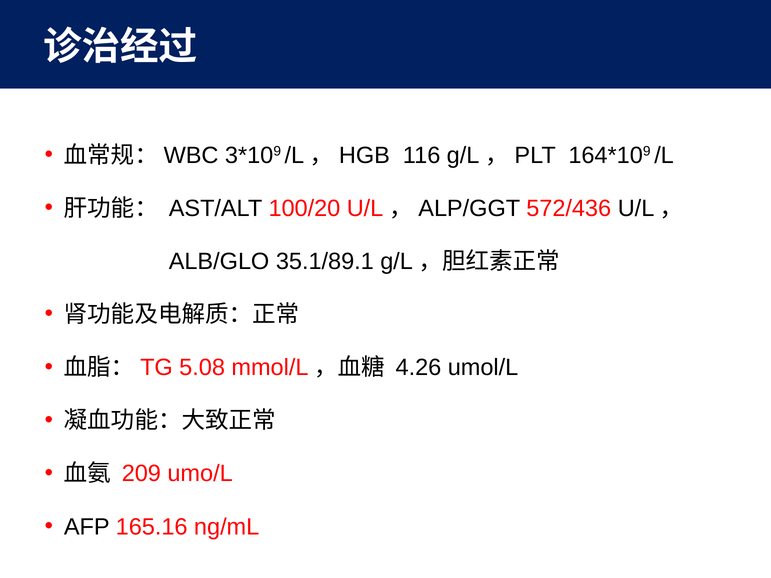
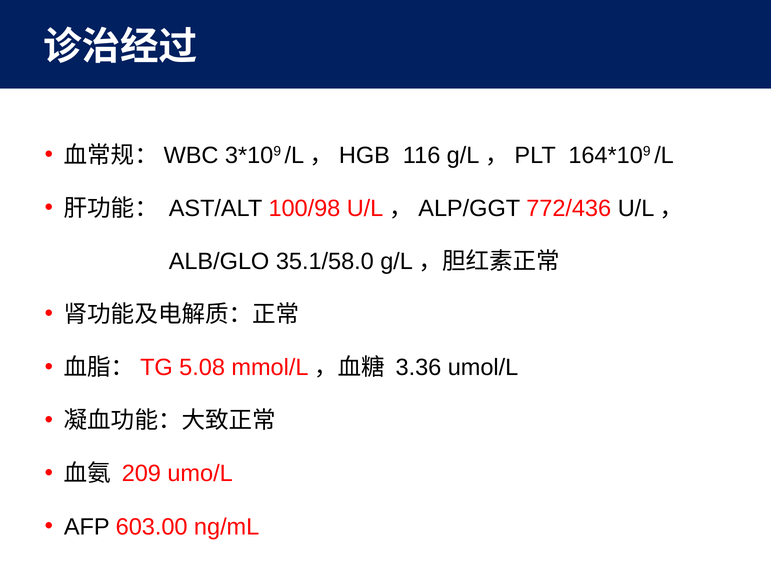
100/20: 100/20 -> 100/98 (304, 208)
572/436: 572/436 -> 772/436 (569, 208)
35.1/89.1: 35.1/89.1 -> 35.1/58.0 (325, 262)
4.26: 4.26 -> 3.36 (418, 368)
165.16: 165.16 -> 603.00 (152, 527)
